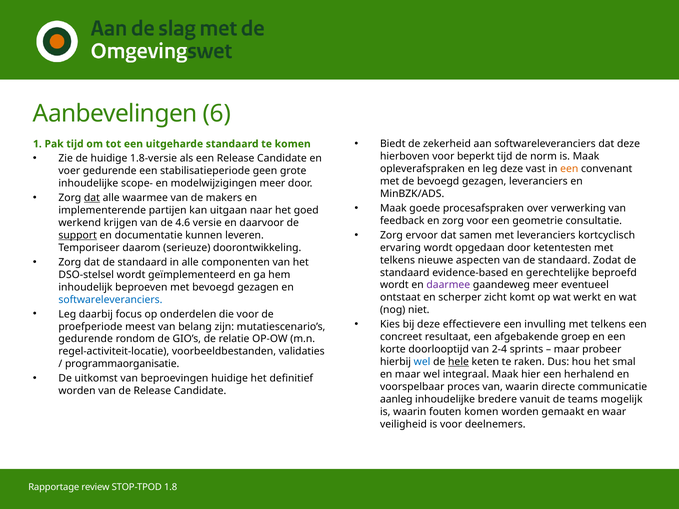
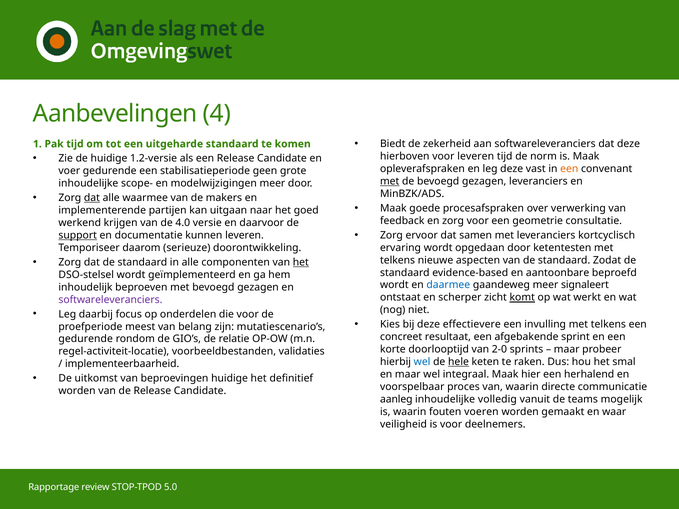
6: 6 -> 4 (217, 114)
1.8-versie: 1.8-versie -> 1.2-versie (154, 159)
voor beperkt: beperkt -> leveren (476, 156)
met underline: none -> present (390, 181)
4.6: 4.6 -> 4.0 (183, 223)
het underline: none -> present (301, 262)
gerechtelijke: gerechtelijke -> aantoonbare (558, 273)
daarmee colour: purple -> blue (448, 285)
eventueel: eventueel -> signaleert (585, 285)
komt underline: none -> present (522, 298)
softwareleveranciers colour: blue -> purple (110, 300)
groep: groep -> sprint (575, 337)
2-4: 2-4 -> 2-0 (499, 350)
programmaorganisatie: programmaorganisatie -> implementeerbaarheid (122, 364)
bredere: bredere -> volledig (497, 399)
fouten komen: komen -> voeren (481, 412)
1.8: 1.8 -> 5.0 (171, 487)
